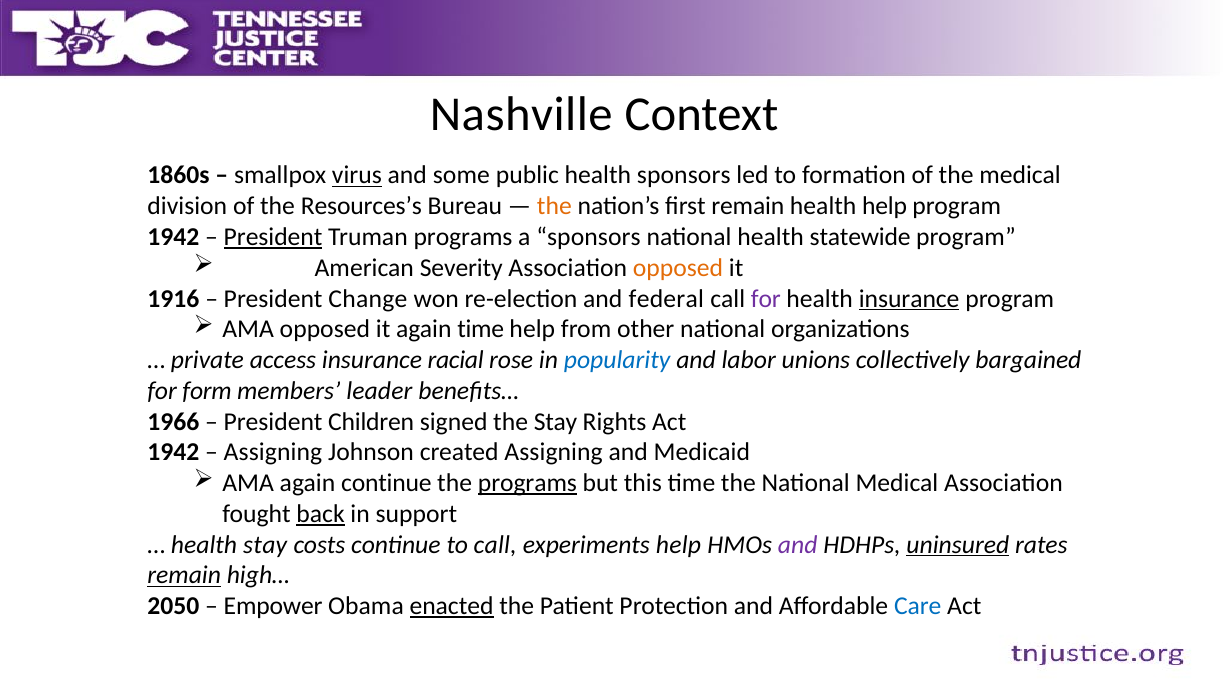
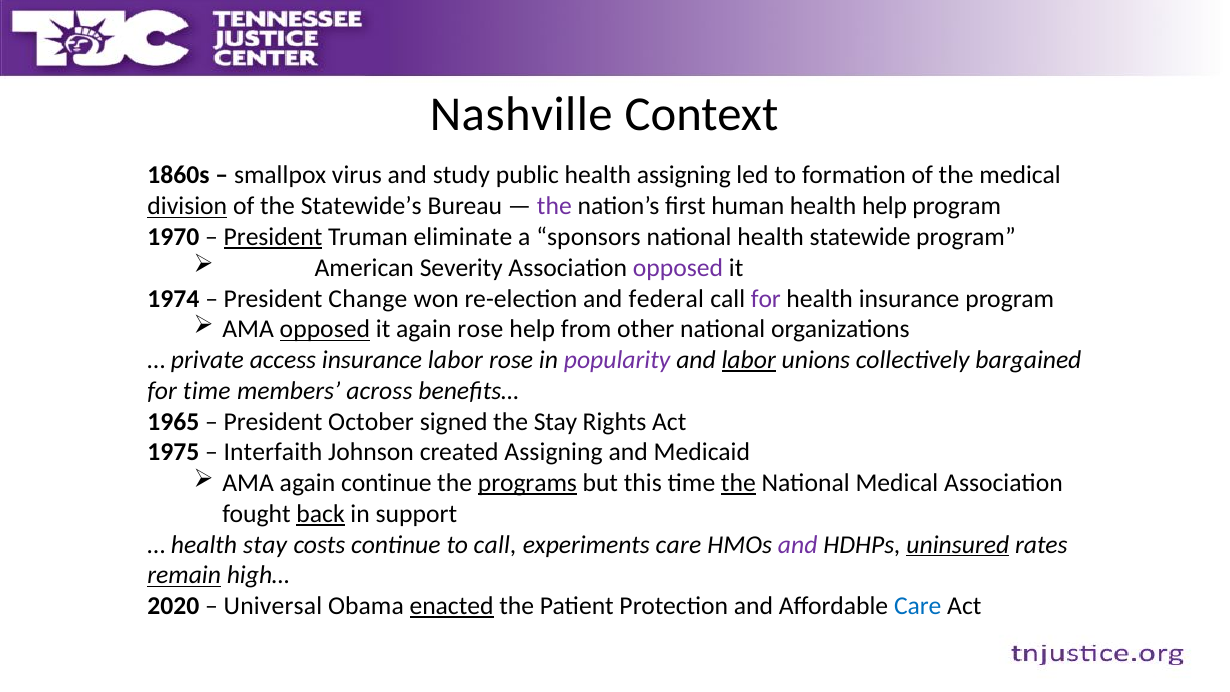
virus underline: present -> none (357, 175)
some: some -> study (461, 175)
health sponsors: sponsors -> assigning (684, 175)
division underline: none -> present (187, 206)
Resources’s: Resources’s -> Statewide’s (361, 206)
the colour: orange -> purple (554, 206)
first remain: remain -> human (748, 206)
1942: 1942 -> 1970 (173, 237)
Truman programs: programs -> eliminate (463, 237)
opposed colour: orange -> purple (678, 268)
1916: 1916 -> 1974 (173, 299)
insurance underline: present -> none (909, 299)
opposed underline: none -> present (325, 329)
again time: time -> rose (480, 329)
insurance racial: racial -> labor (455, 360)
popularity colour: blue -> purple (617, 360)
labor underline: none -> present (749, 360)
for form: form -> time (207, 391)
leader: leader -> across (379, 391)
1966: 1966 -> 1965 (173, 422)
Children: Children -> October (371, 422)
1942: 1942 -> 1975 (173, 452)
Assigning: Assigning -> Interfaith (273, 452)
the underline: none -> present (738, 483)
experiments help: help -> care (678, 545)
2050: 2050 -> 2020 (173, 606)
Empower: Empower -> Universal (273, 606)
